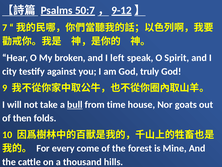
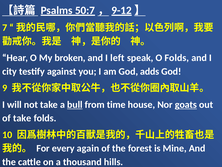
O Spirit: Spirit -> Folds (177, 58)
truly: truly -> adds (150, 71)
goats underline: none -> present (186, 104)
of then: then -> take (22, 118)
come: come -> again (88, 148)
